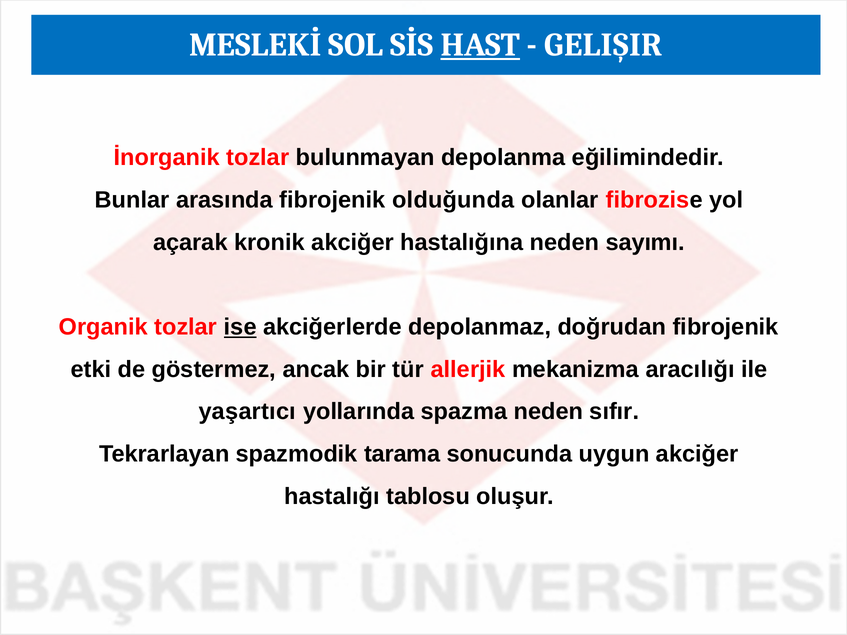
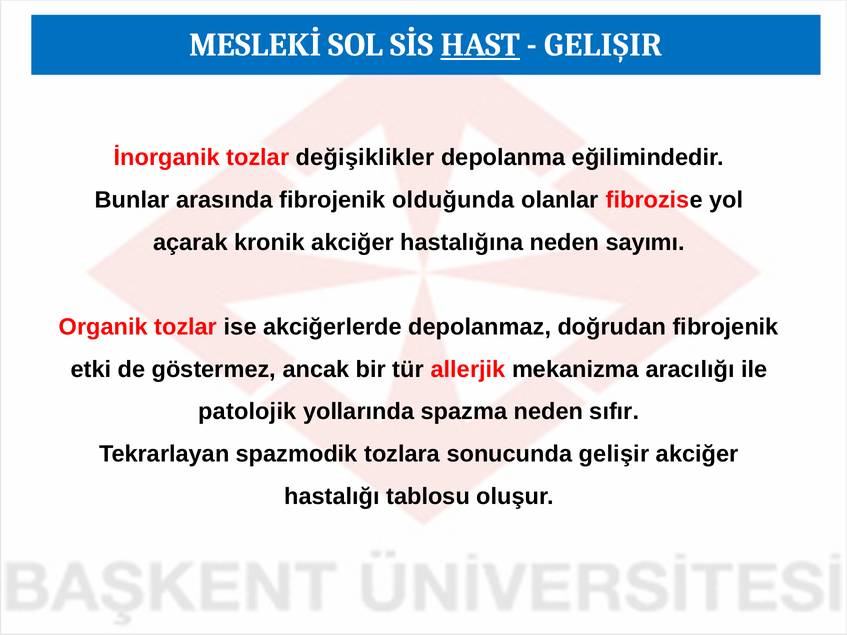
bulunmayan: bulunmayan -> değişiklikler (365, 158)
ise underline: present -> none (240, 327)
yaşartıcı: yaşartıcı -> patolojik (247, 412)
tarama: tarama -> tozlara (402, 454)
sonucunda uygun: uygun -> gelişir (614, 454)
